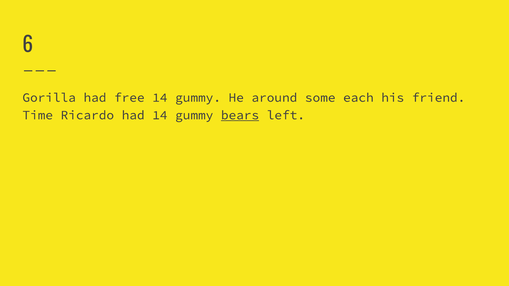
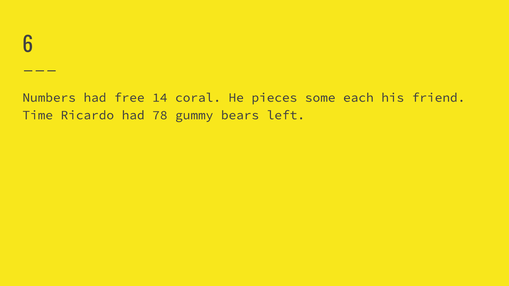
Gorilla: Gorilla -> Numbers (49, 98)
gummy: gummy -> coral (198, 98)
around: around -> pieces (274, 98)
had 14: 14 -> 78 (160, 115)
bears underline: present -> none (240, 115)
